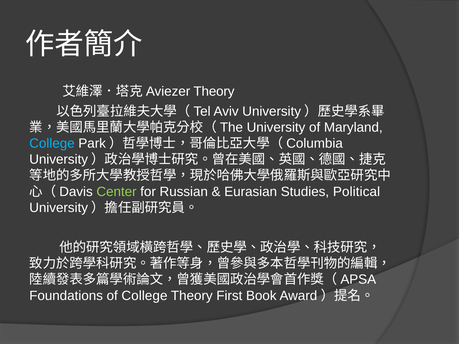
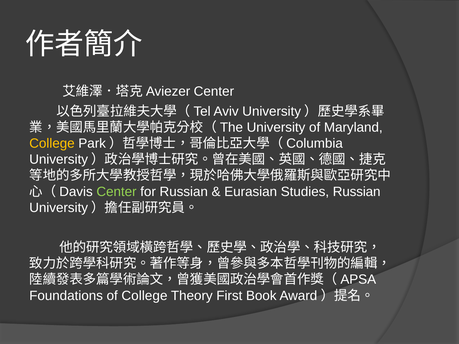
Theory: Theory -> Center (214, 92)
College colour: light blue -> yellow (52, 144)
Studies Political: Political -> Russian (357, 192)
